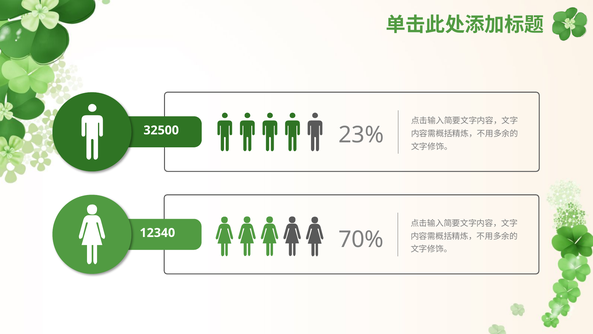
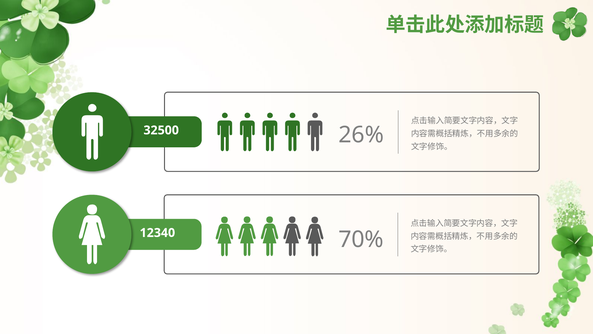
23%: 23% -> 26% (361, 135)
